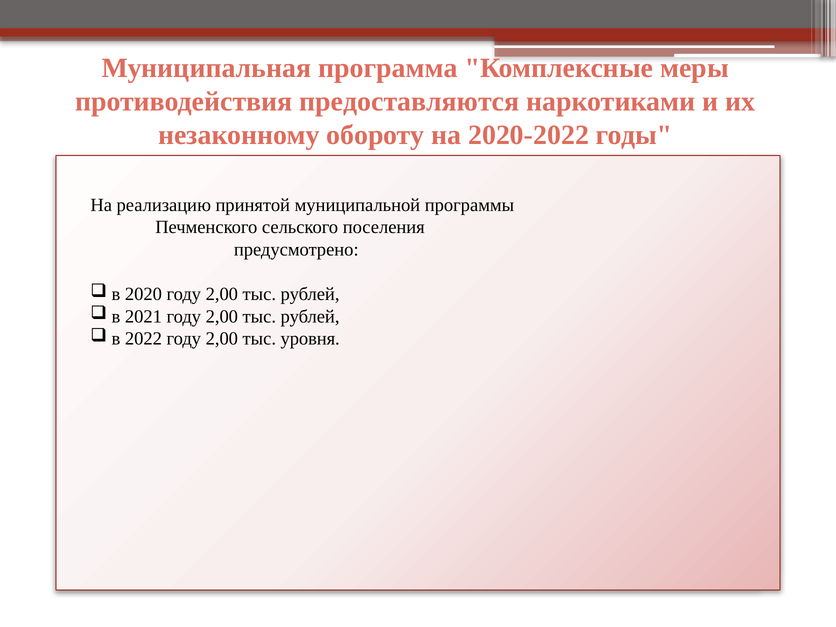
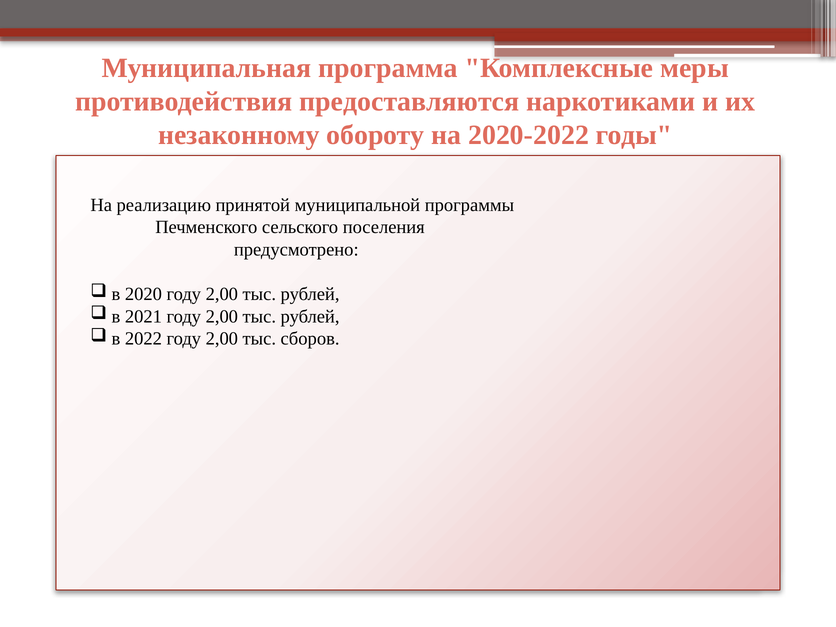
уровня: уровня -> сборов (310, 339)
